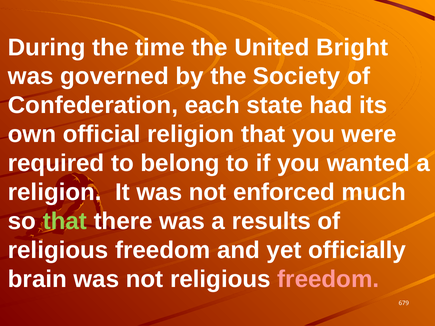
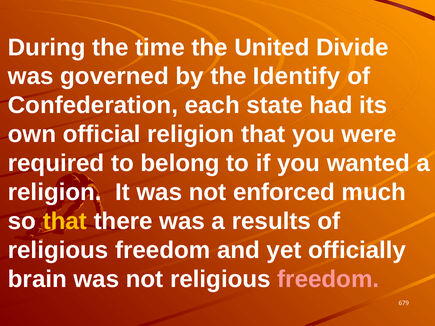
Bright: Bright -> Divide (352, 47)
Society: Society -> Identify (297, 76)
that colour: light green -> yellow (65, 221)
